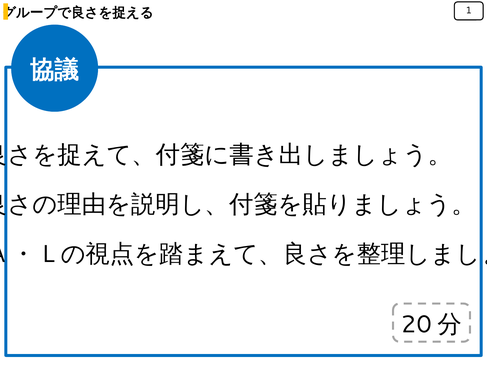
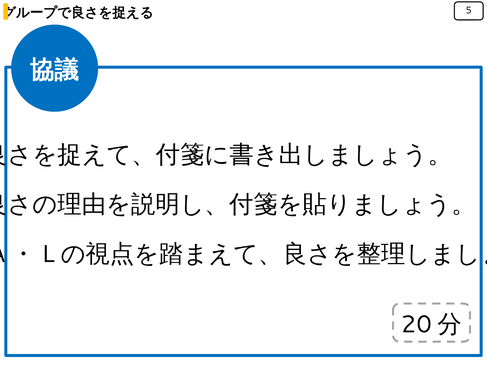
1: 1 -> 5 (469, 10)
